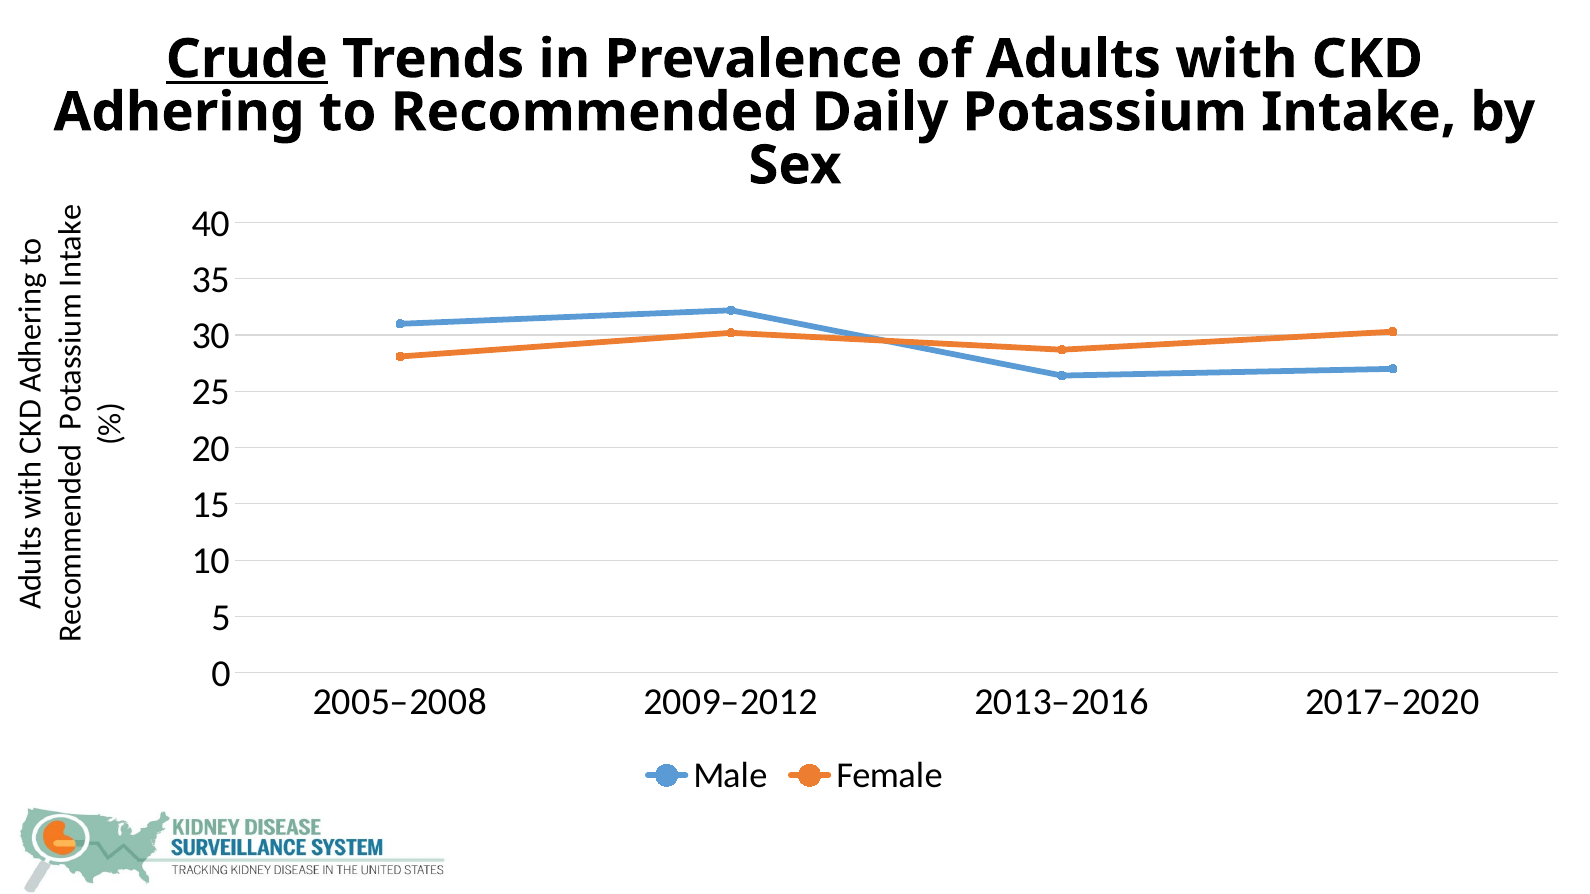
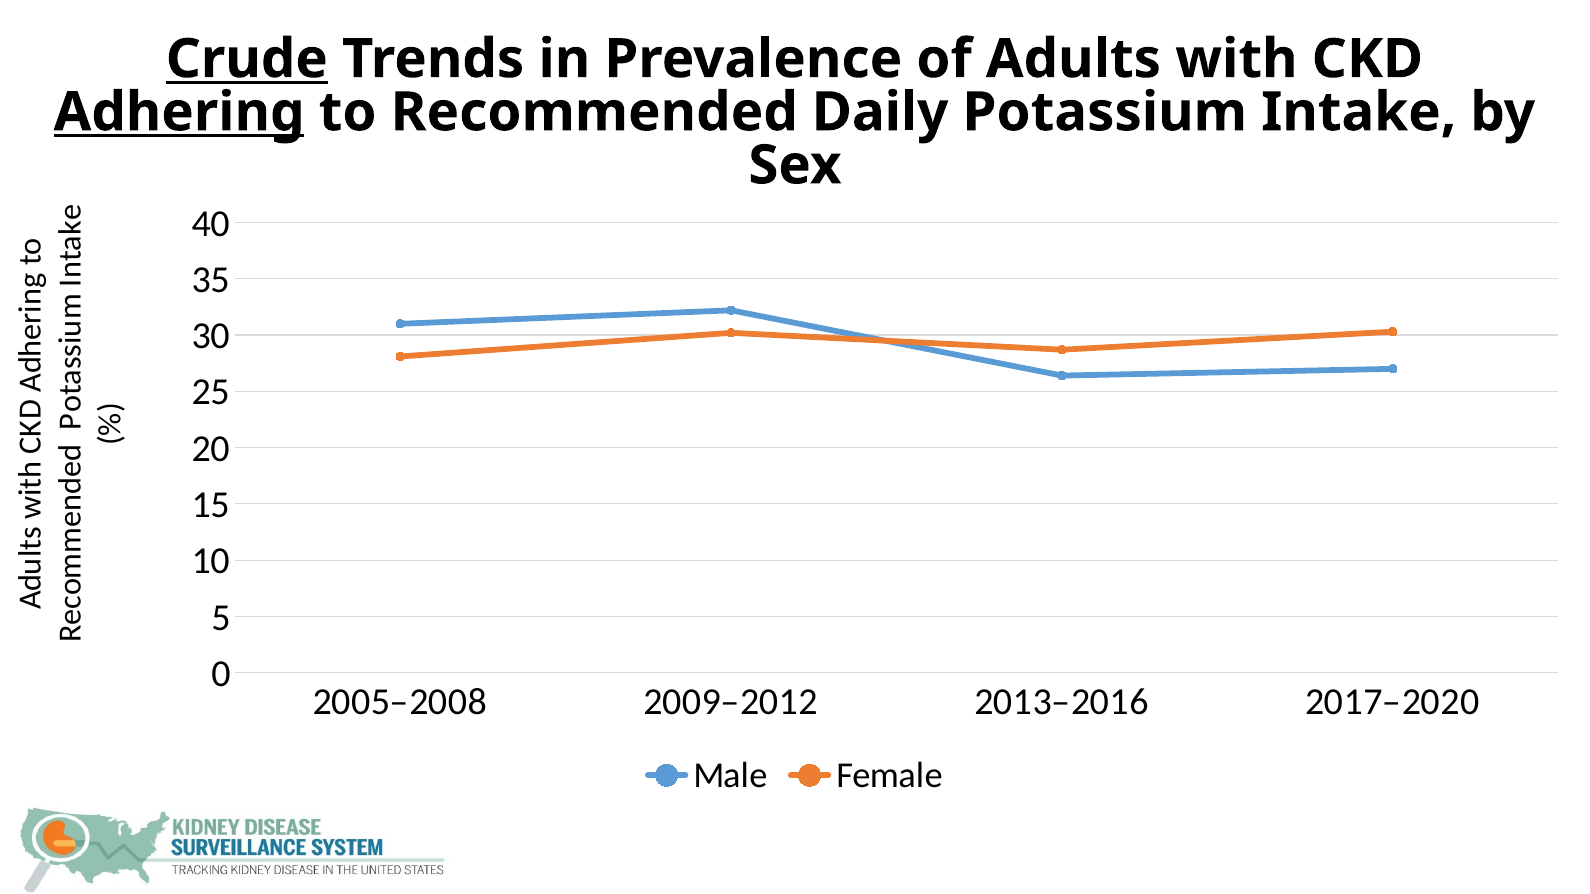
Adhering underline: none -> present (179, 112)
